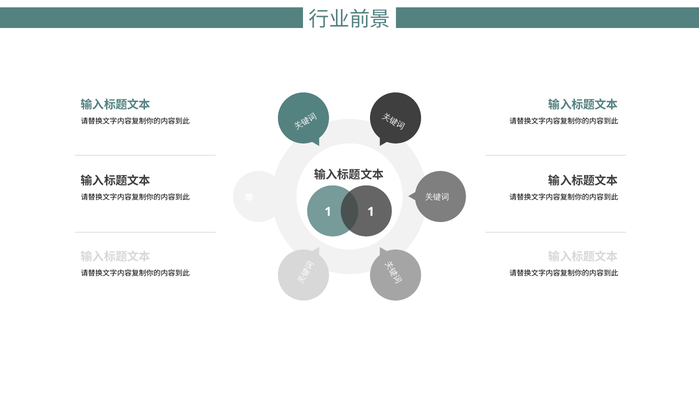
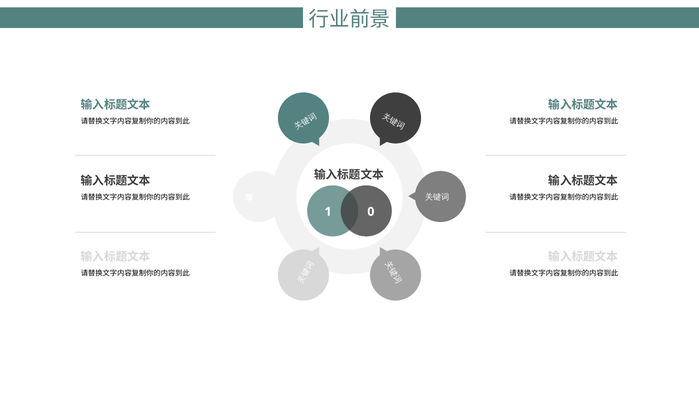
1 1: 1 -> 0 (371, 212)
